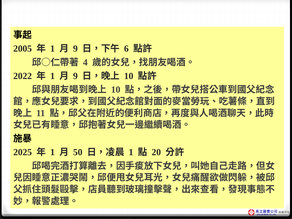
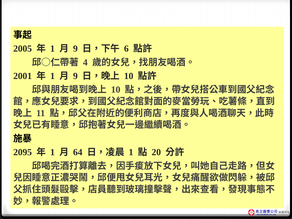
2022: 2022 -> 2001 (23, 76)
2025: 2025 -> 2095 (23, 152)
50: 50 -> 64 (78, 152)
